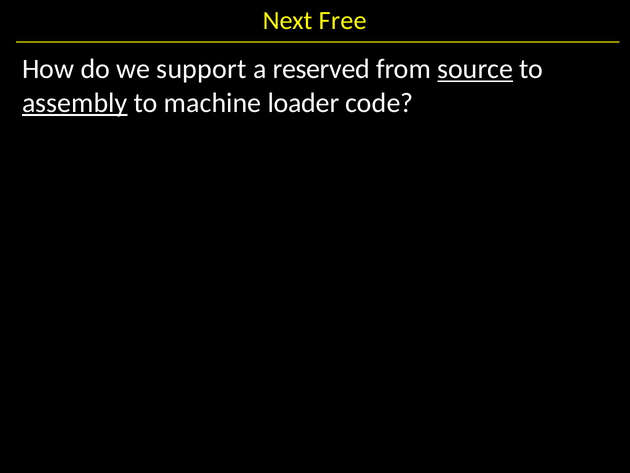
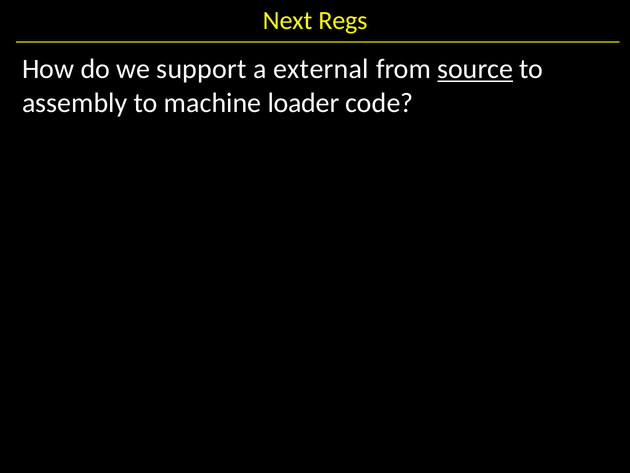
Free: Free -> Regs (343, 21)
reserved: reserved -> external (321, 69)
assembly underline: present -> none (75, 103)
